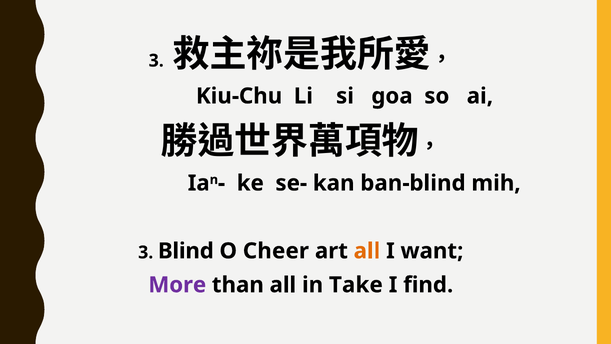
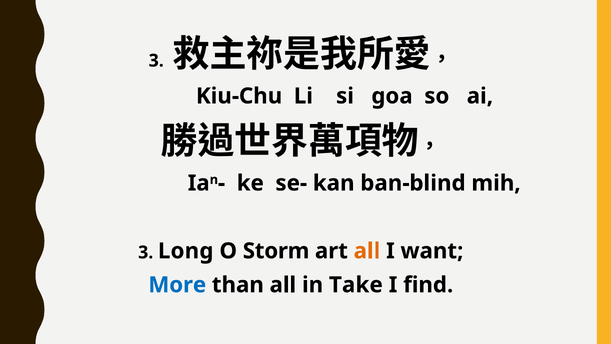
Blind: Blind -> Long (186, 251)
Cheer: Cheer -> Storm (276, 251)
More colour: purple -> blue (177, 285)
